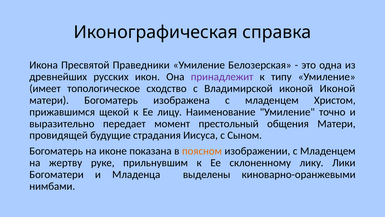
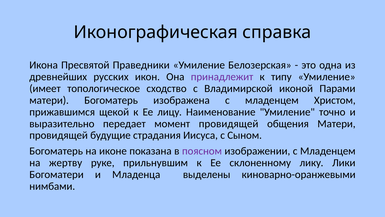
иконой Иконой: Иконой -> Парами (337, 88)
момент престольный: престольный -> провидящей (229, 123)
поясном colour: orange -> purple (202, 151)
